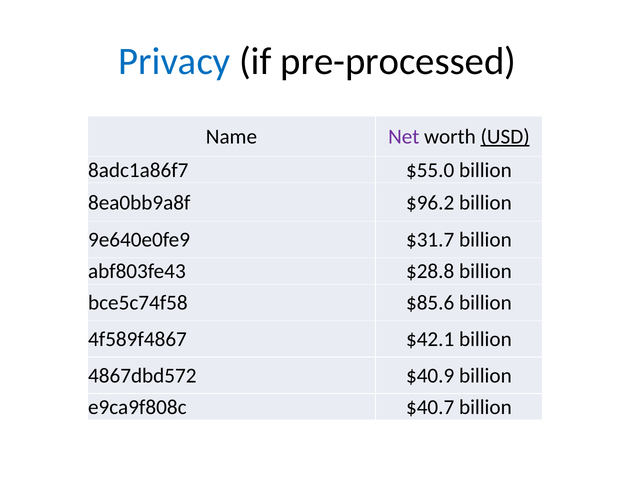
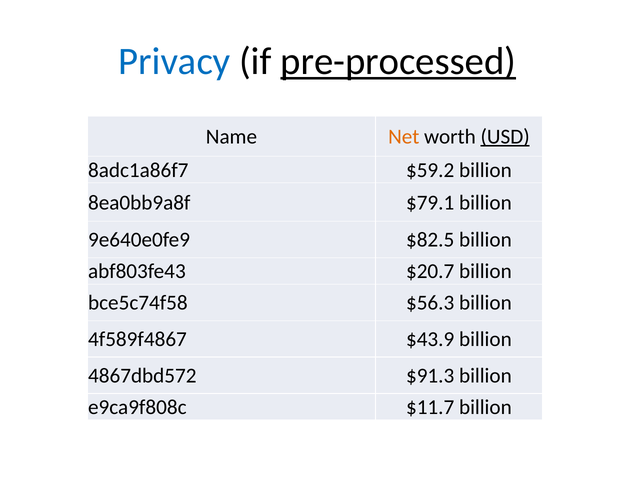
pre-processed underline: none -> present (398, 61)
Net colour: purple -> orange (404, 136)
$55.0: $55.0 -> $59.2 (430, 170)
$96.2: $96.2 -> $79.1 (430, 202)
$31.7: $31.7 -> $82.5 (430, 240)
$28.8: $28.8 -> $20.7 (430, 271)
$85.6: $85.6 -> $56.3 (430, 302)
$42.1: $42.1 -> $43.9 (430, 339)
$40.9: $40.9 -> $91.3 (430, 375)
$40.7: $40.7 -> $11.7 (430, 407)
